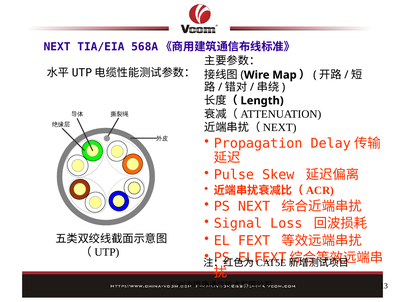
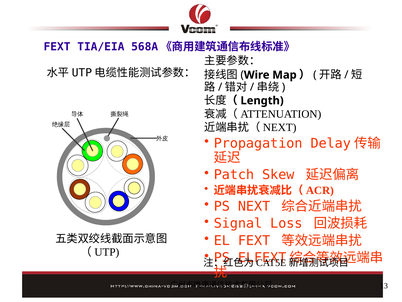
NEXT: NEXT -> FEXT (57, 47)
Pulse: Pulse -> Patch (234, 175)
